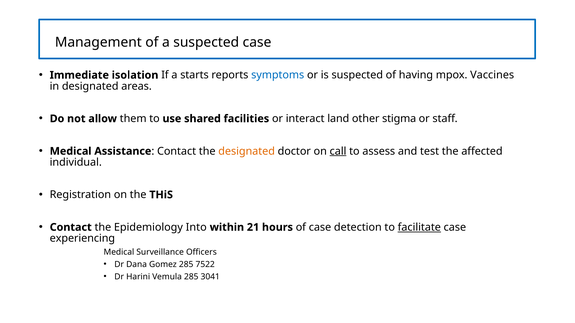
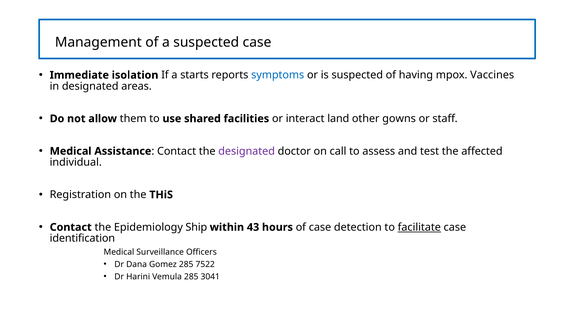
stigma: stigma -> gowns (399, 119)
designated colour: orange -> purple (247, 151)
call underline: present -> none (338, 151)
Into: Into -> Ship (196, 228)
21: 21 -> 43 (253, 228)
experiencing: experiencing -> identification (82, 239)
